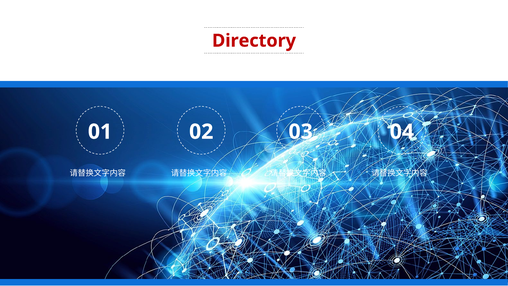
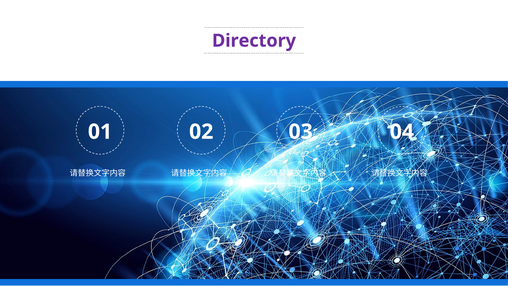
Directory colour: red -> purple (254, 41)
